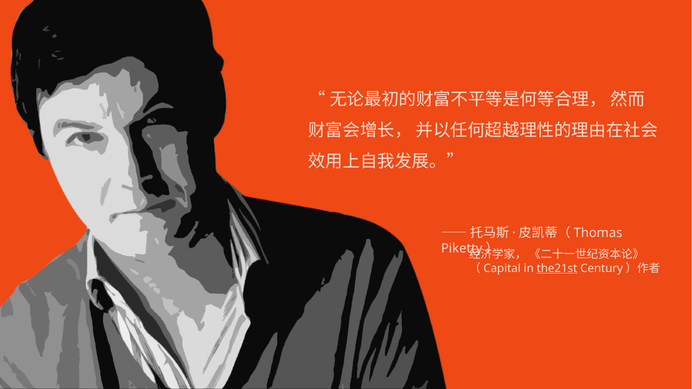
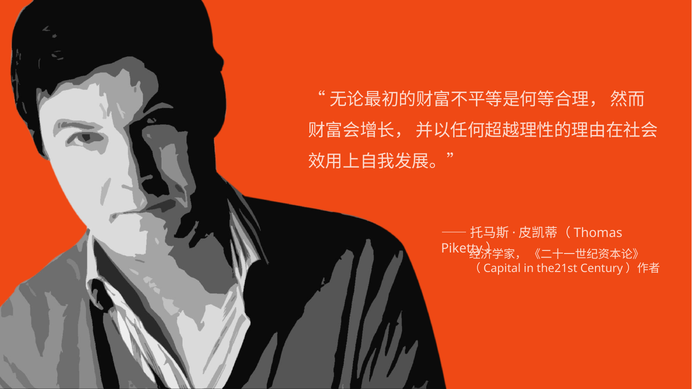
the21st underline: present -> none (557, 269)
